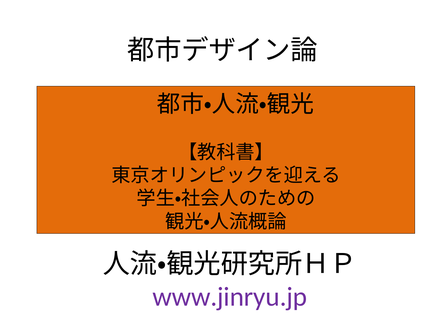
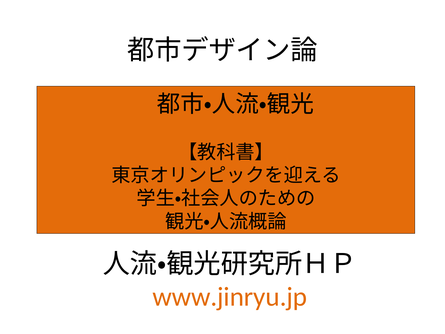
www.jinryu.jp colour: purple -> orange (230, 297)
